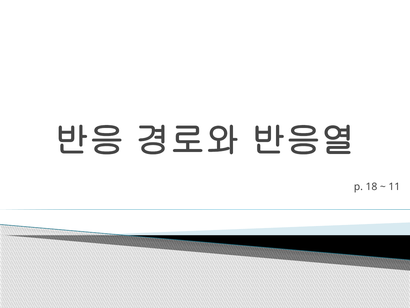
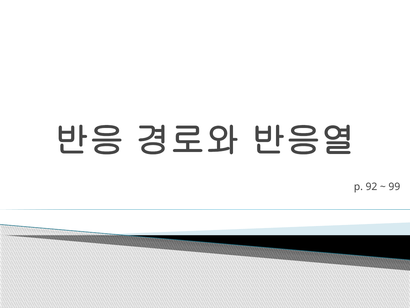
18: 18 -> 92 (371, 186)
11: 11 -> 99 (394, 186)
